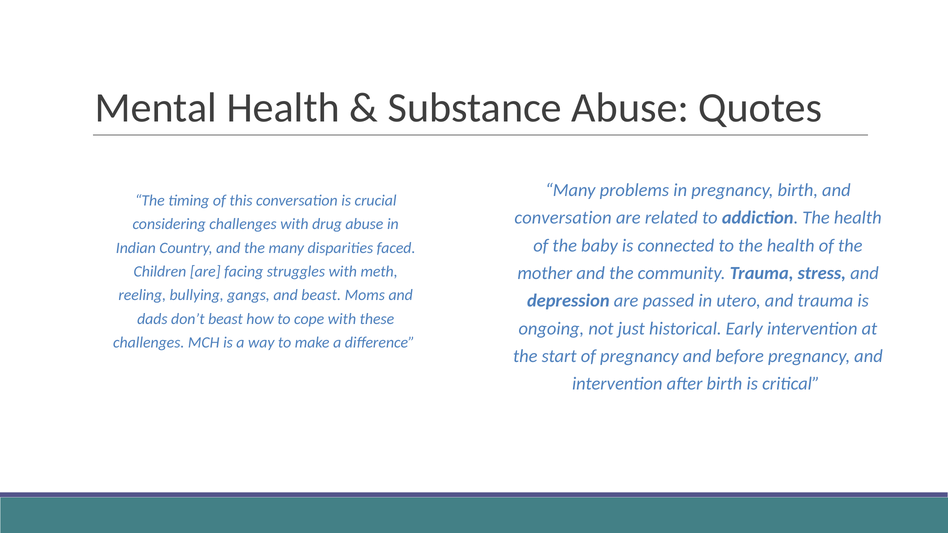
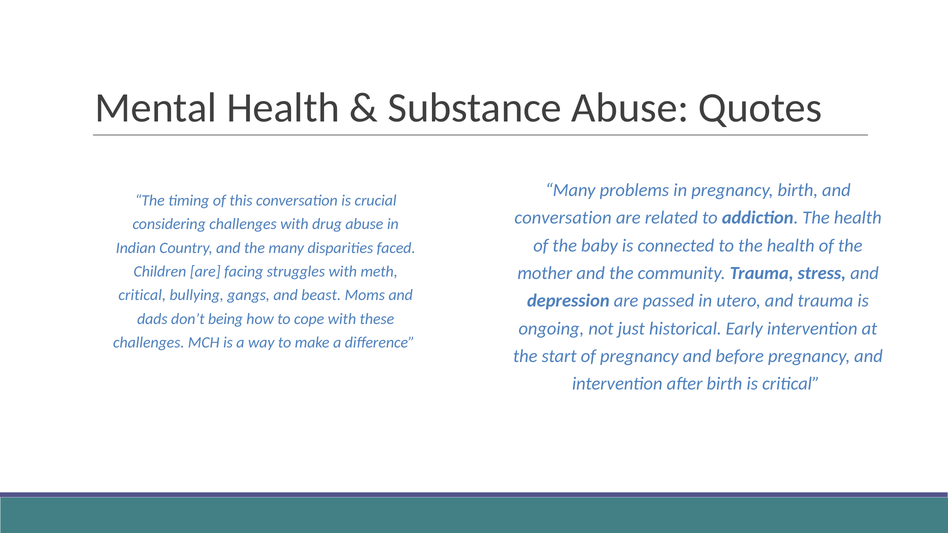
reeling: reeling -> critical (142, 295)
don’t beast: beast -> being (226, 319)
